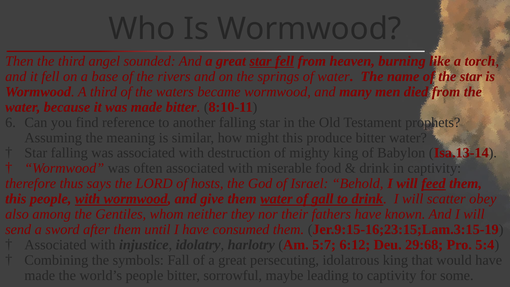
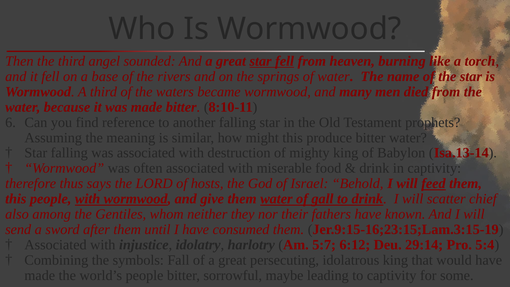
obey: obey -> chief (483, 199)
29:68: 29:68 -> 29:14 (424, 245)
